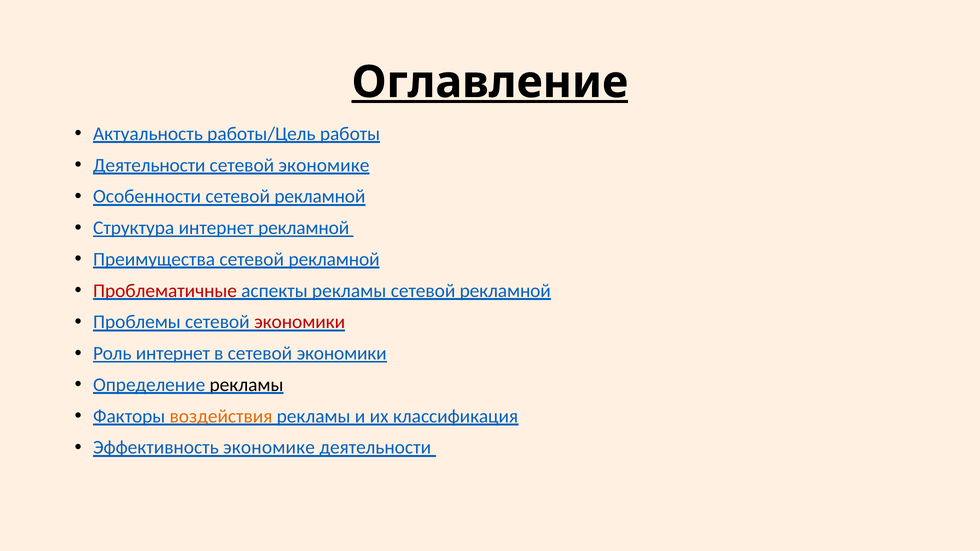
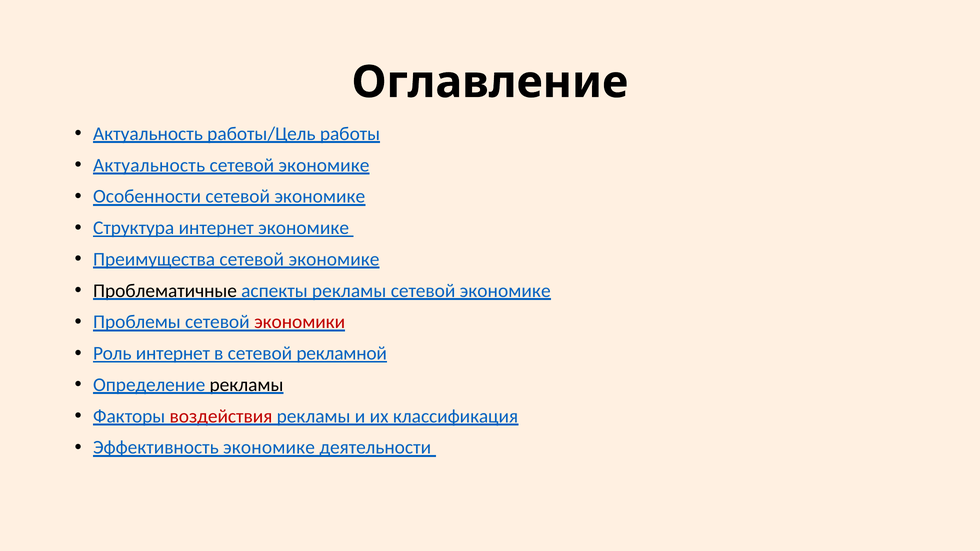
Оглавление underline: present -> none (490, 82)
Деятельности: Деятельности -> Актуальность (149, 165)
Особенности сетевой рекламной: рекламной -> экономике (320, 197)
интернет рекламной: рекламной -> экономике (304, 228)
Преимущества сетевой рекламной: рекламной -> экономике (334, 259)
Проблематичные colour: red -> black (165, 291)
рекламной: рекламной -> экономике (505, 291)
в сетевой экономики: экономики -> рекламной (342, 354)
воздействия colour: orange -> red (221, 416)
